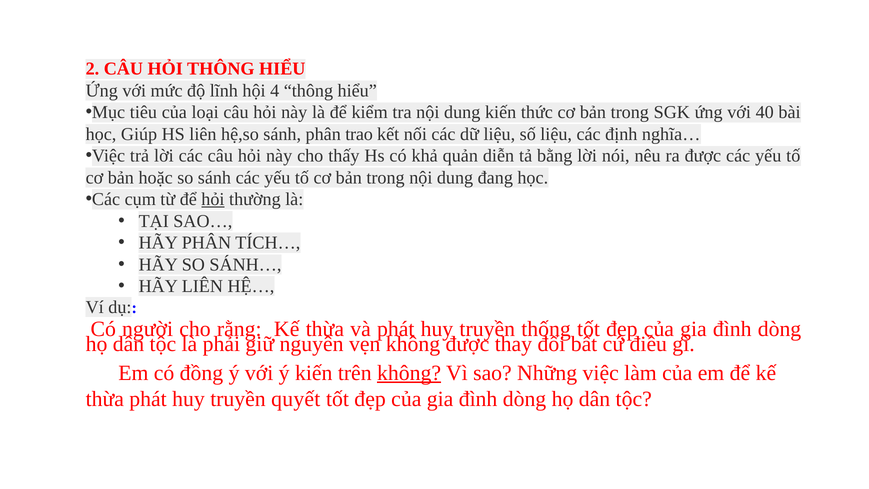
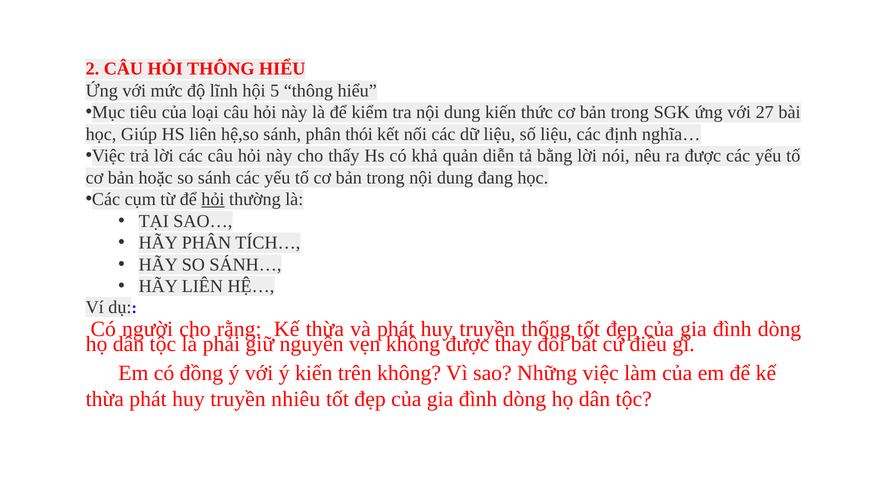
4: 4 -> 5 (275, 91)
40: 40 -> 27 (765, 112)
trao: trao -> thói (359, 134)
không underline: present -> none (409, 373)
quyết: quyết -> nhiêu (296, 399)
